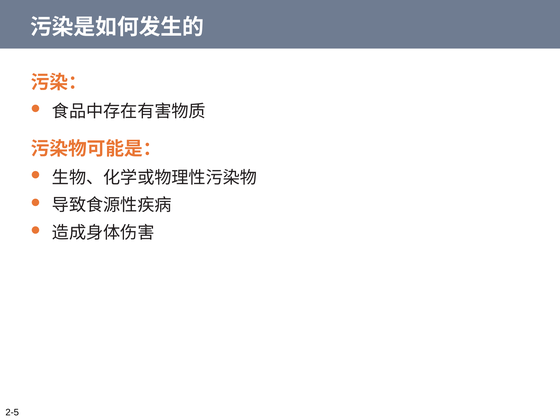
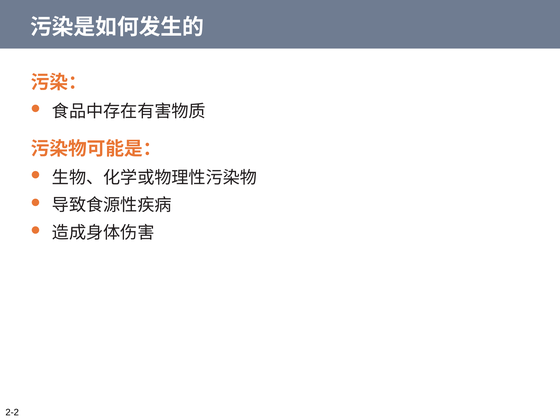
2-5: 2-5 -> 2-2 (12, 412)
